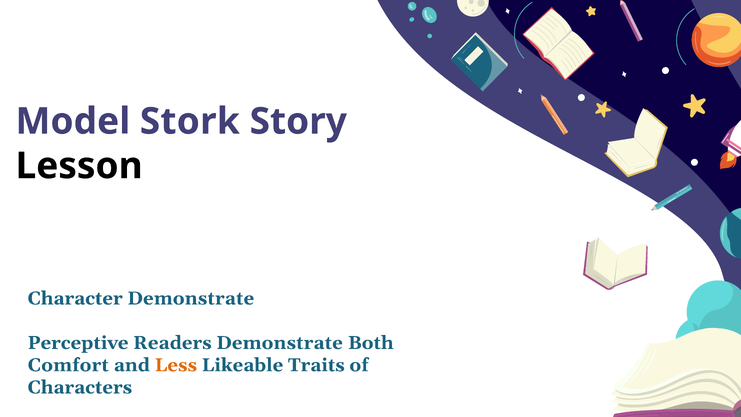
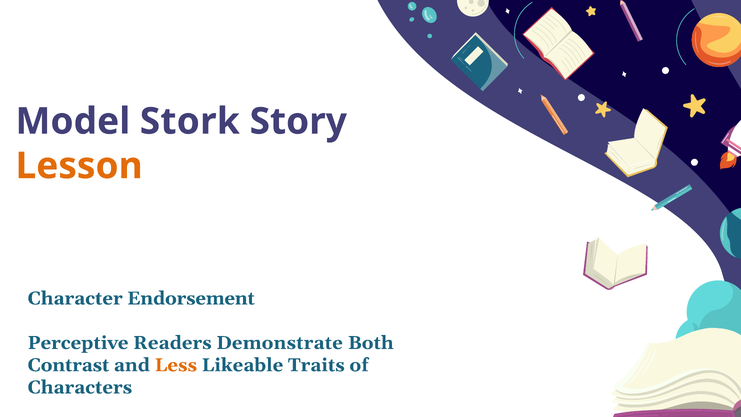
Lesson colour: black -> orange (79, 166)
Character Demonstrate: Demonstrate -> Endorsement (191, 298)
Comfort: Comfort -> Contrast (68, 365)
